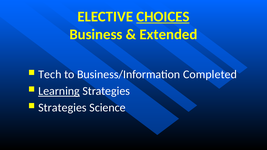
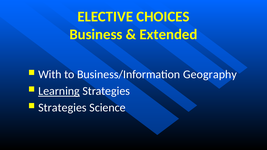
CHOICES underline: present -> none (163, 17)
Tech: Tech -> With (50, 75)
Completed: Completed -> Geography (210, 75)
